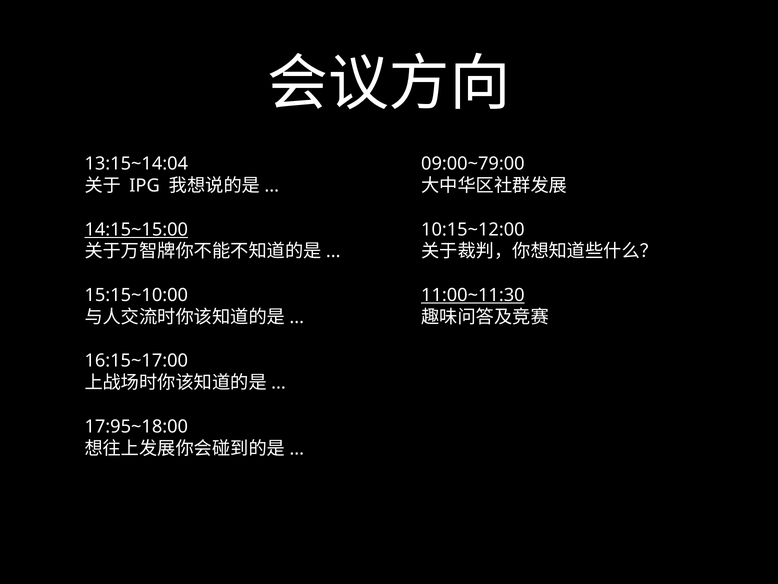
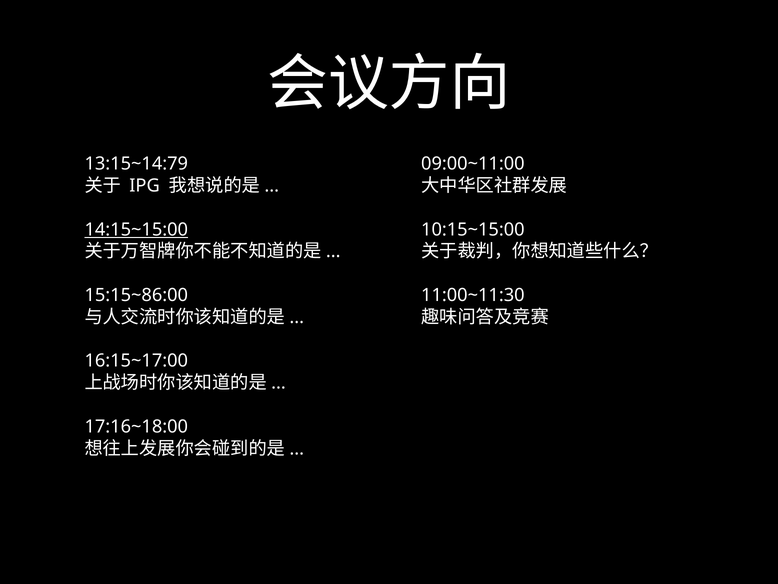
13:15~14:04: 13:15~14:04 -> 13:15~14:79 (136, 164)
09:00~79:00: 09:00~79:00 -> 09:00~11:00 (473, 164)
10:15~12:00: 10:15~12:00 -> 10:15~15:00 (473, 229)
15:15~10:00: 15:15~10:00 -> 15:15~86:00 (136, 295)
11:00~11:30 underline: present -> none (473, 295)
17:95~18:00: 17:95~18:00 -> 17:16~18:00 (136, 426)
